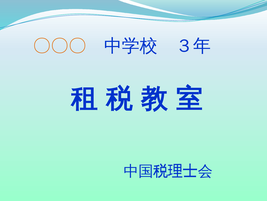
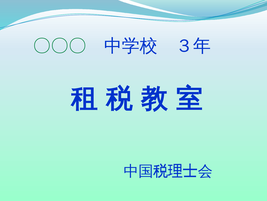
〇〇〇 colour: orange -> green (60, 46)
